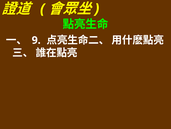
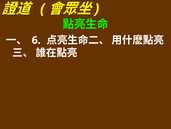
9: 9 -> 6 (36, 40)
